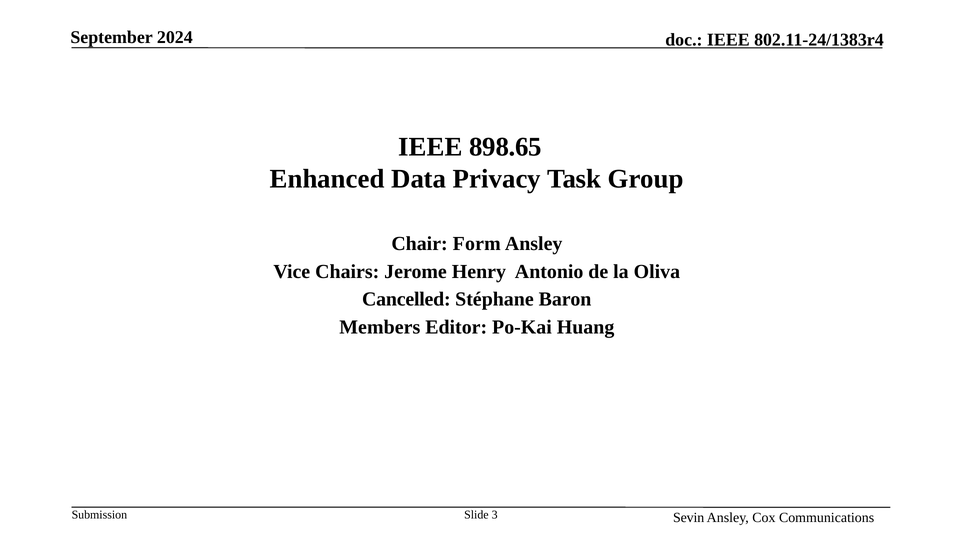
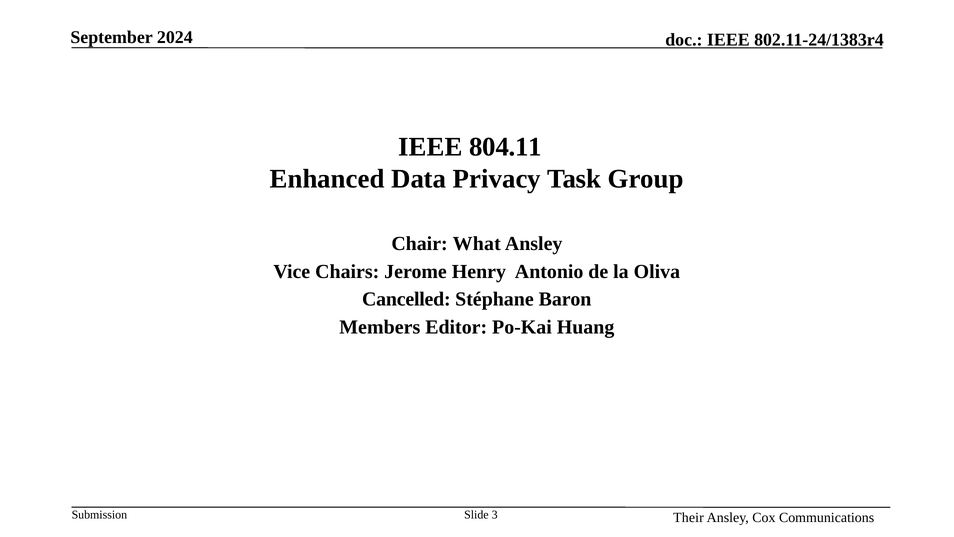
898.65: 898.65 -> 804.11 (506, 147)
Form: Form -> What (477, 243)
Sevin: Sevin -> Their (689, 517)
